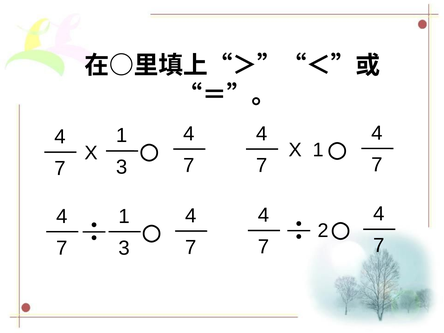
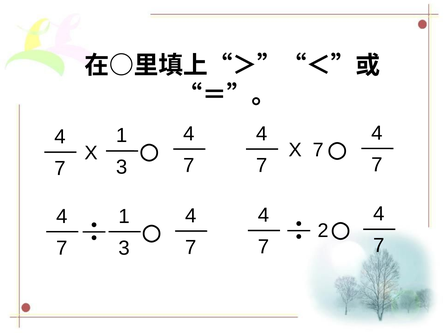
1: 1 -> 7 (318, 150)
